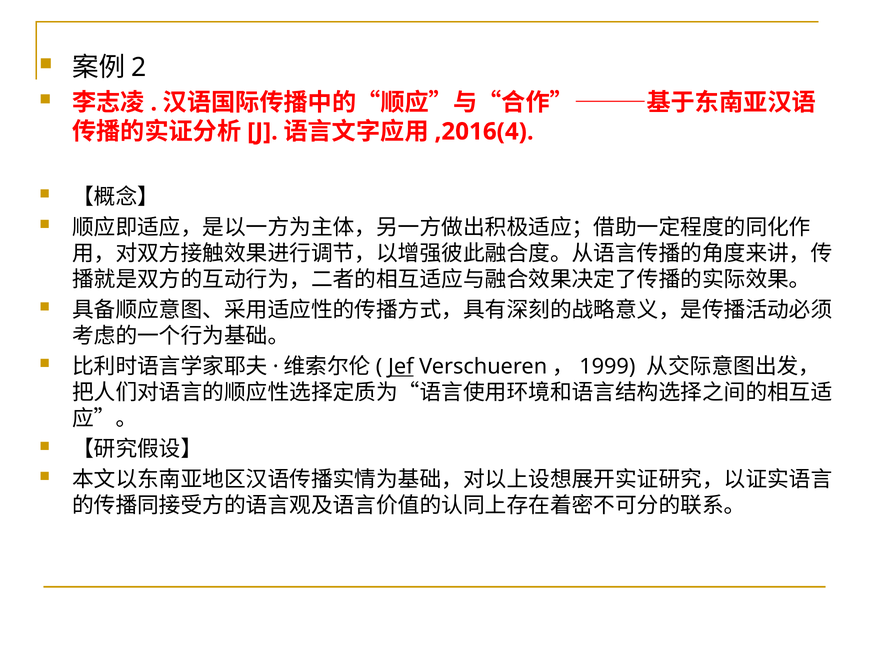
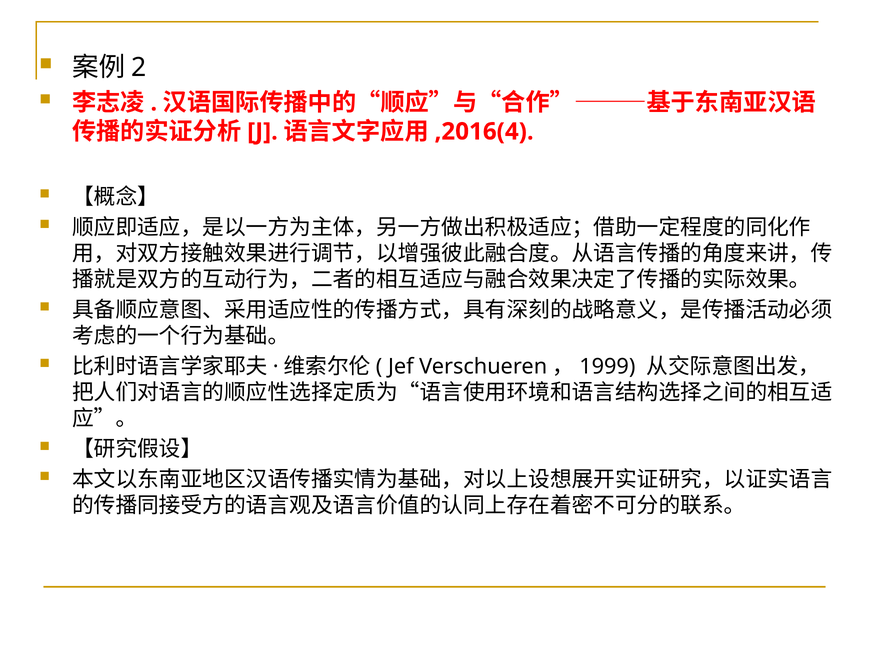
Jef underline: present -> none (401, 366)
